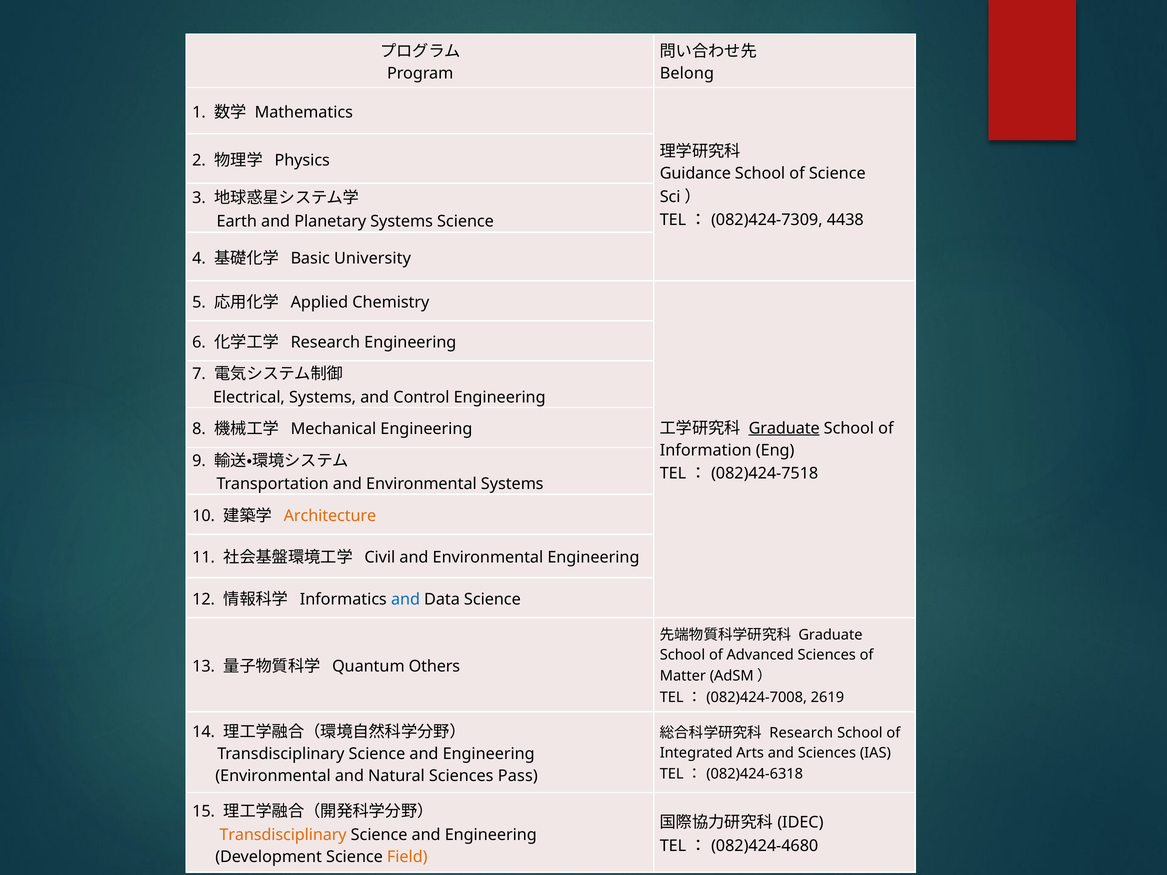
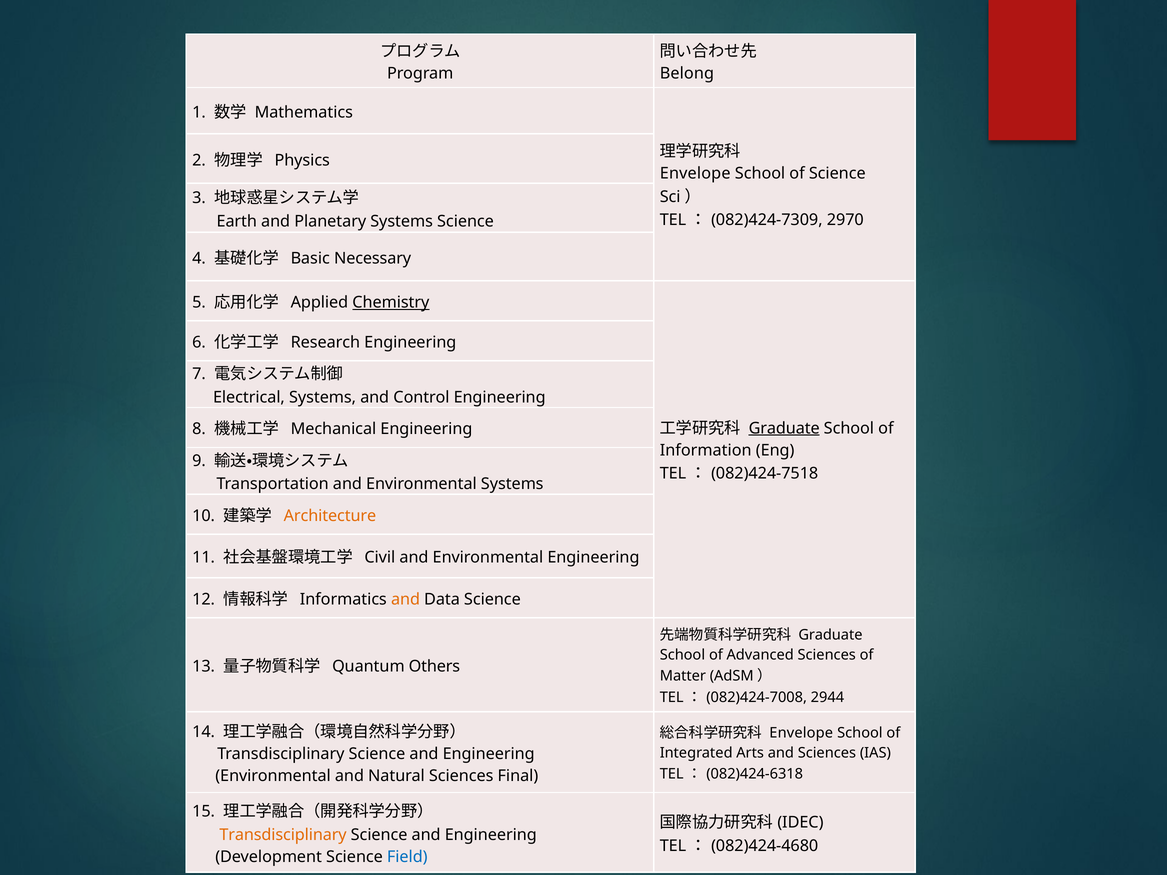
Guidance: Guidance -> Envelope (695, 174)
4438: 4438 -> 2970 (845, 220)
University: University -> Necessary (373, 258)
Chemistry underline: none -> present (391, 303)
and colour: blue -> orange (406, 599)
2619: 2619 -> 2944 (827, 697)
Research: Research -> Envelope (801, 733)
Pass: Pass -> Final (518, 776)
Field colour: orange -> blue (407, 857)
